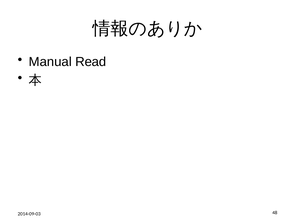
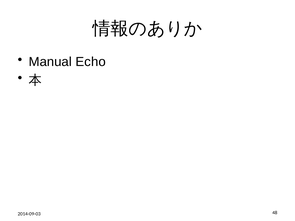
Read: Read -> Echo (91, 62)
